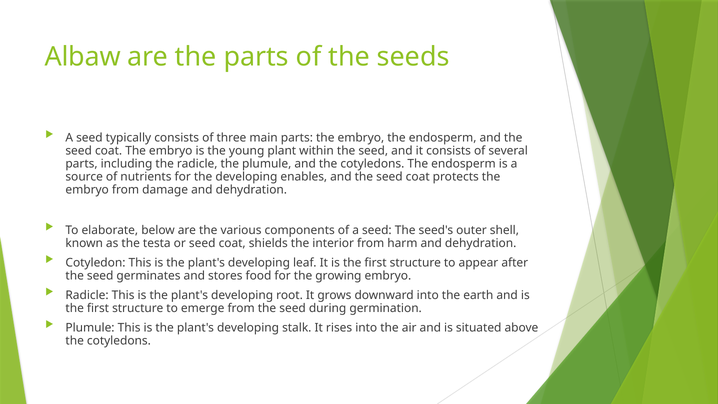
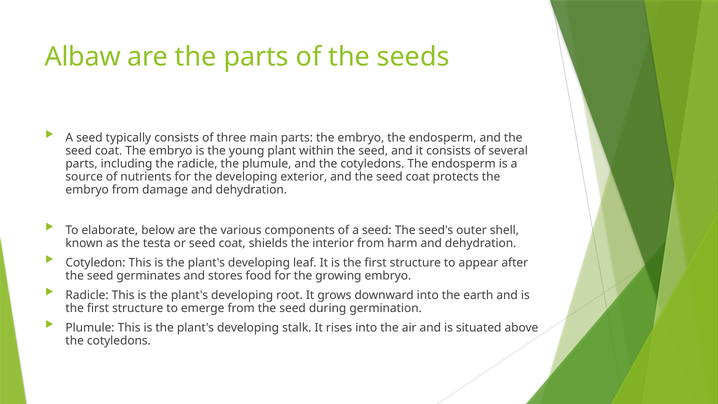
enables: enables -> exterior (304, 177)
